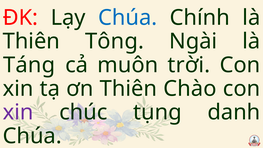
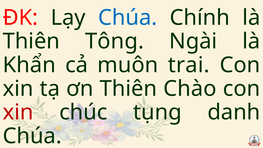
Táng: Táng -> Khẩn (29, 65)
trời: trời -> trai (189, 65)
xin colour: purple -> red (18, 112)
